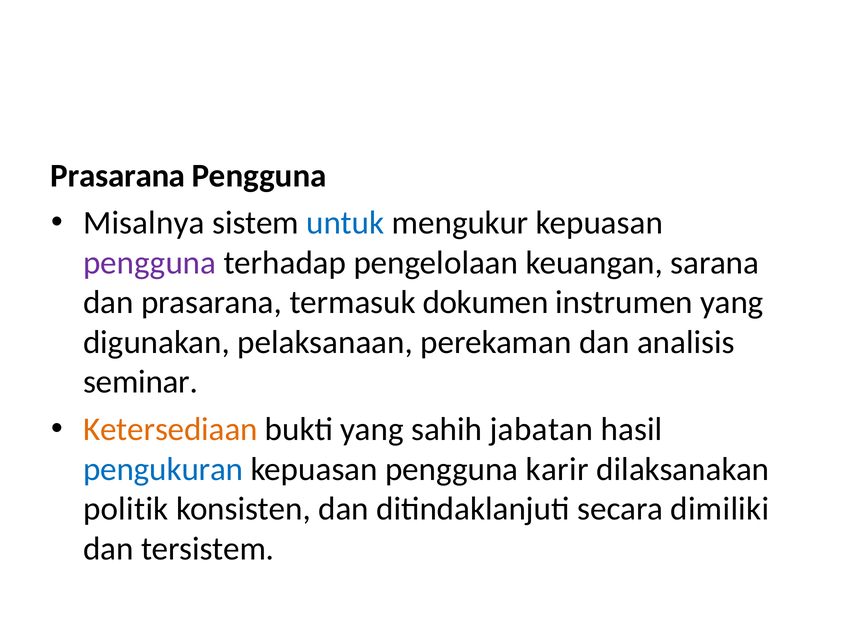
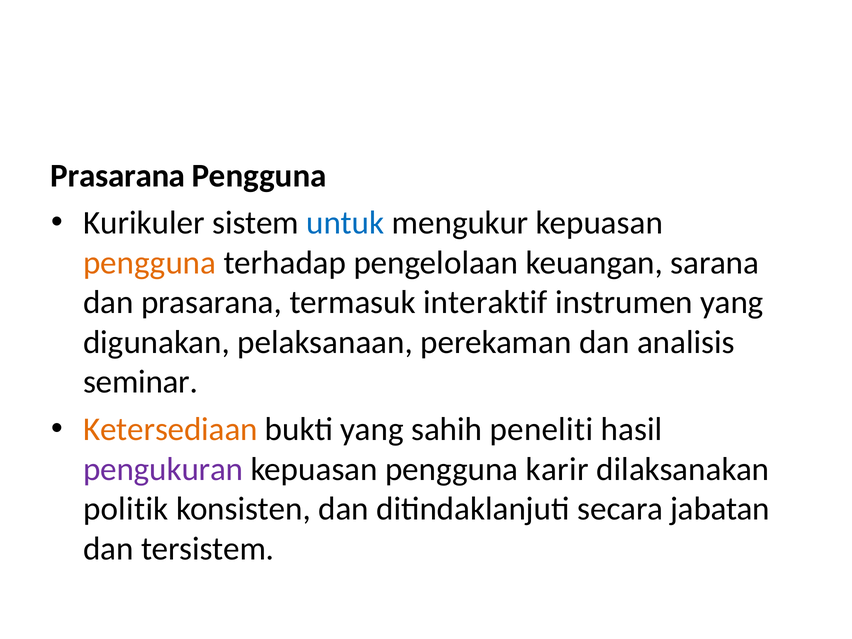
Misalnya: Misalnya -> Kurikuler (144, 223)
pengguna colour: purple -> orange (150, 263)
dokumen: dokumen -> interaktif (485, 302)
jabatan: jabatan -> peneliti (541, 429)
pengukuran colour: blue -> purple (163, 469)
dimiliki: dimiliki -> jabatan (720, 509)
